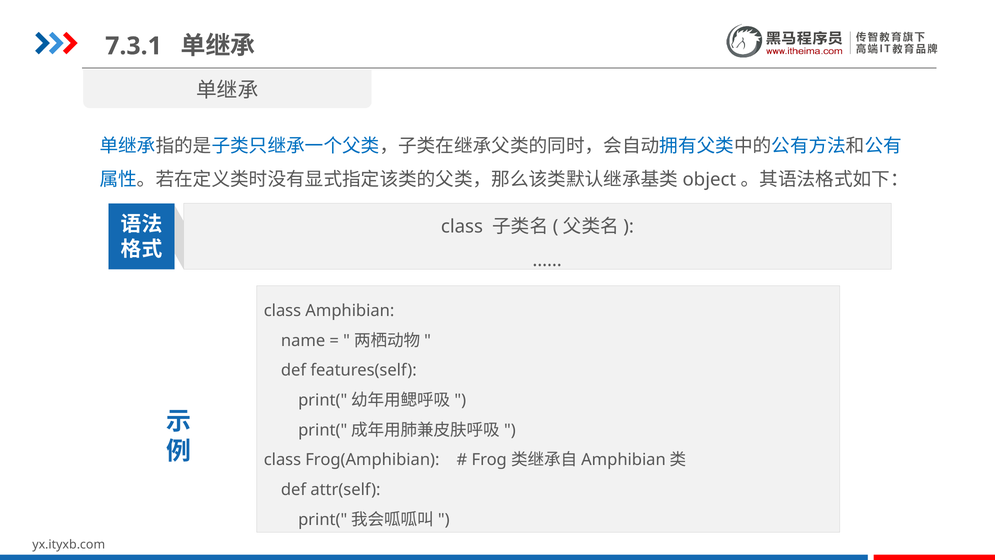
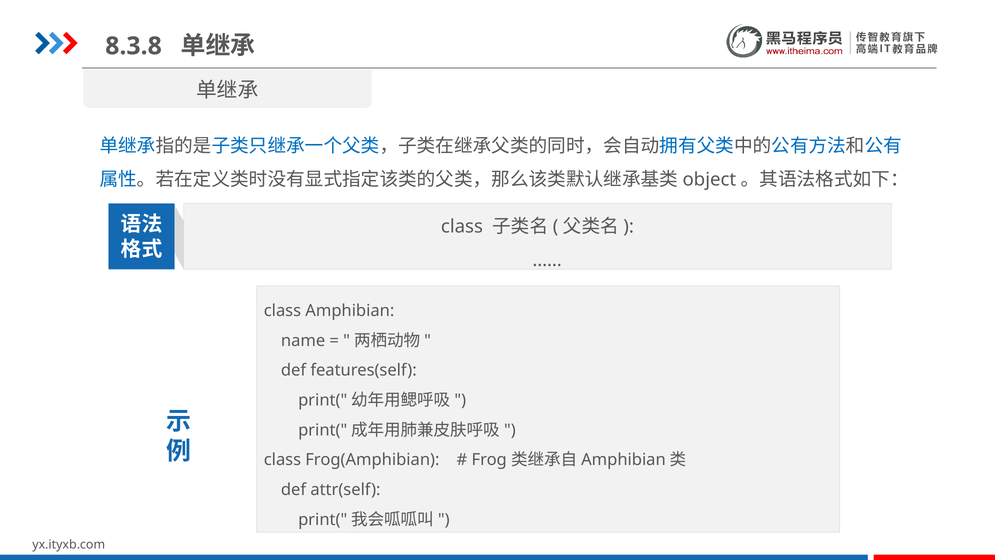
7.3.1: 7.3.1 -> 8.3.8 (134, 46)
